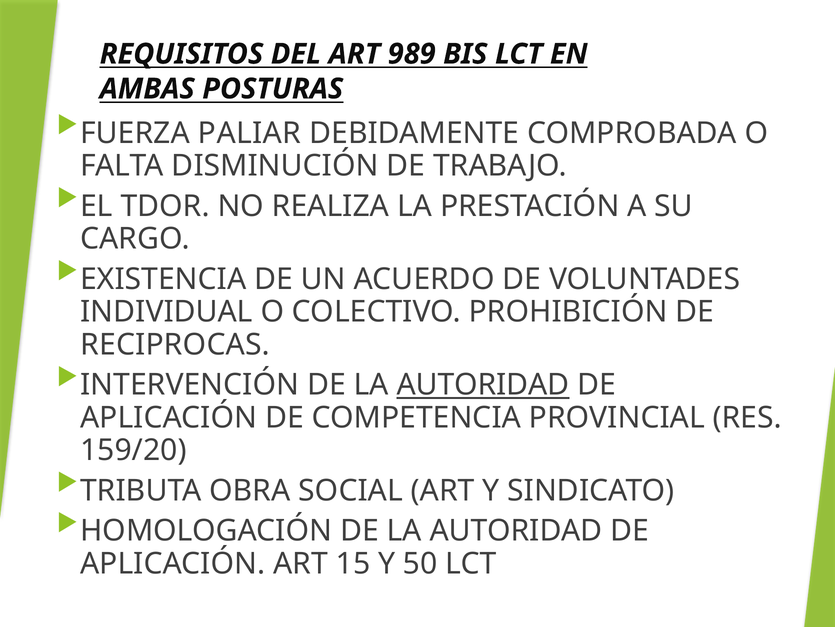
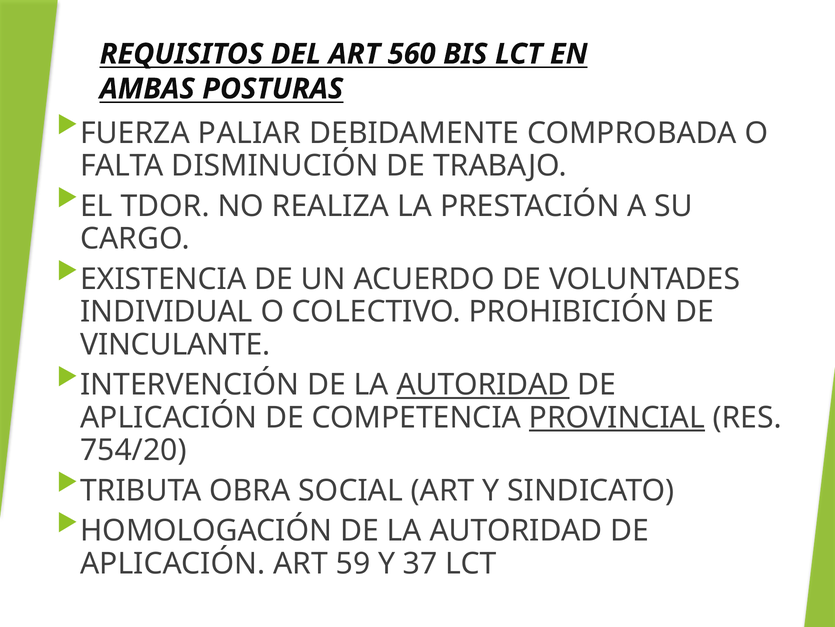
989: 989 -> 560 (412, 54)
RECIPROCAS: RECIPROCAS -> VINCULANTE (175, 344)
PROVINCIAL underline: none -> present (617, 417)
159/20: 159/20 -> 754/20 (133, 450)
15: 15 -> 59 (353, 563)
50: 50 -> 37 (420, 563)
